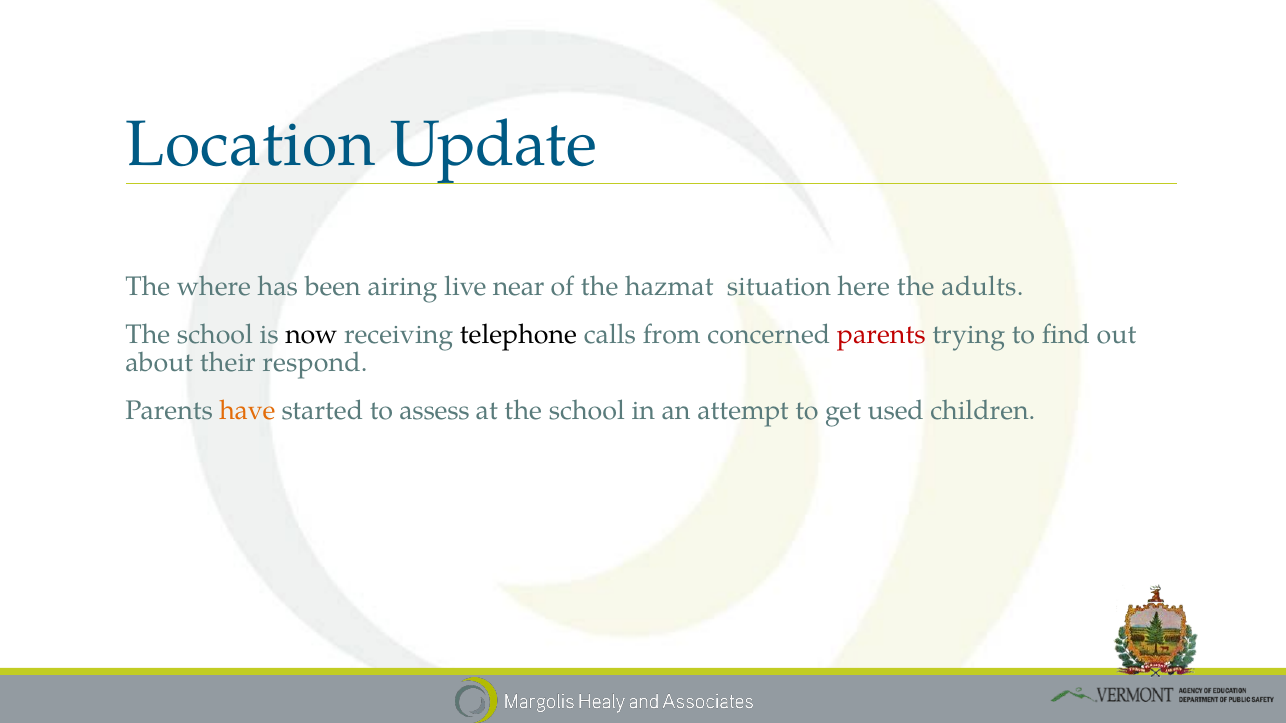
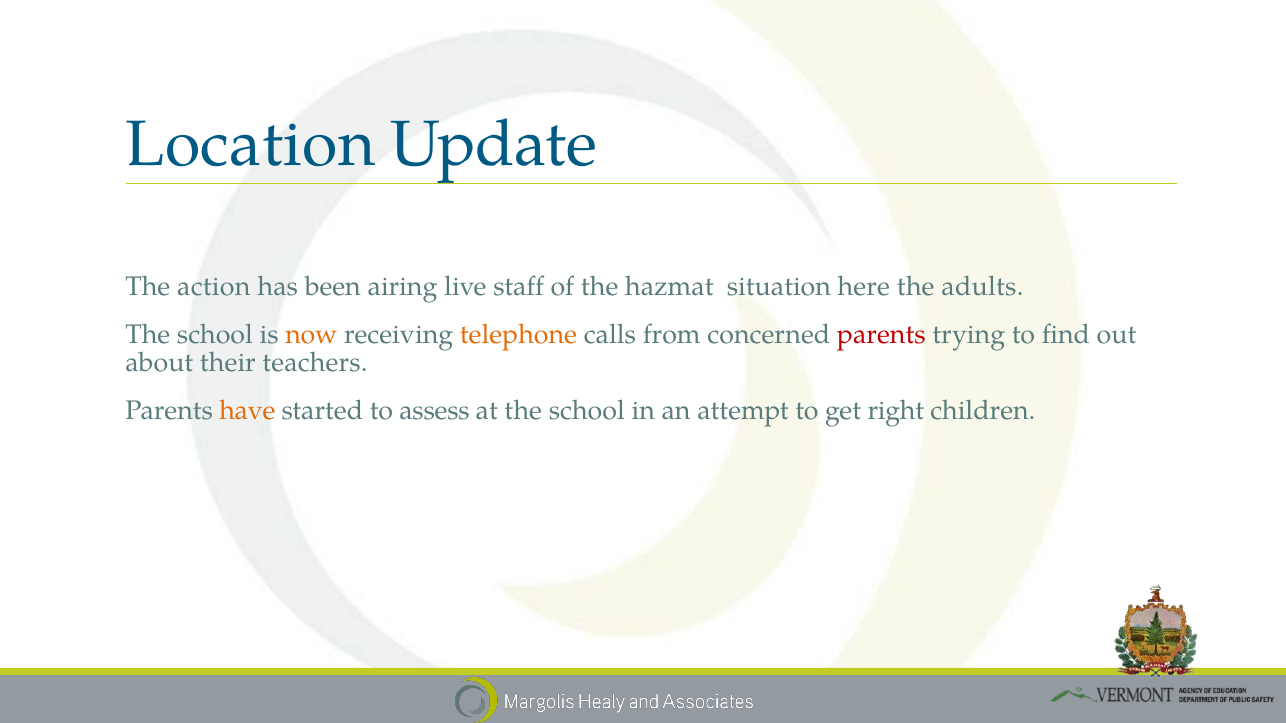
where: where -> action (214, 287)
near: near -> staff (519, 287)
now colour: black -> orange (311, 334)
telephone colour: black -> orange (518, 334)
respond: respond -> teachers (315, 363)
used: used -> right (896, 411)
